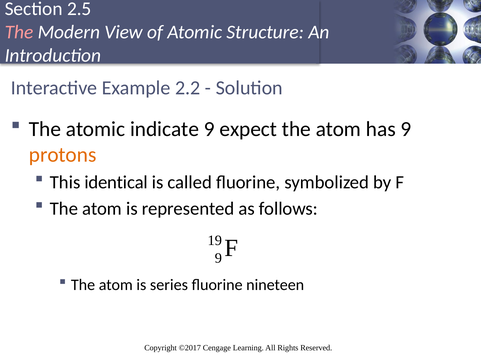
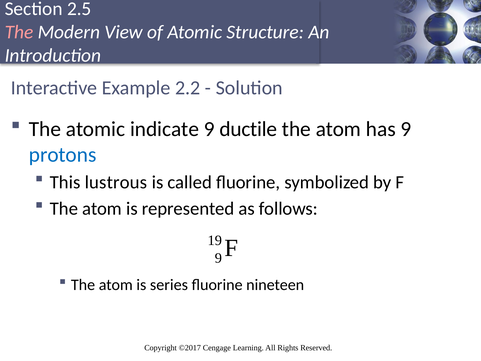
expect: expect -> ductile (248, 129)
protons colour: orange -> blue (63, 155)
identical: identical -> lustrous (116, 182)
